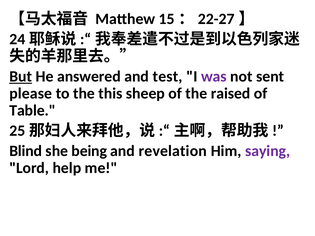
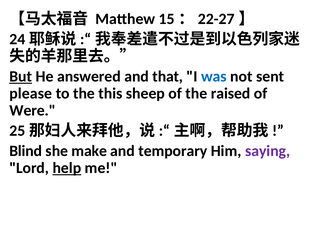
test: test -> that (168, 77)
was colour: purple -> blue (214, 77)
Table: Table -> Were (33, 111)
being: being -> make (89, 151)
revelation: revelation -> temporary (173, 151)
help underline: none -> present (67, 168)
